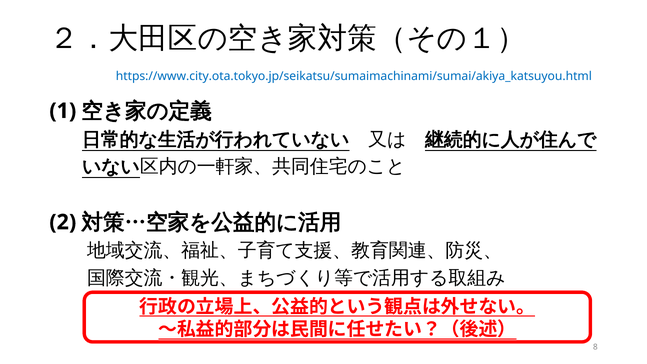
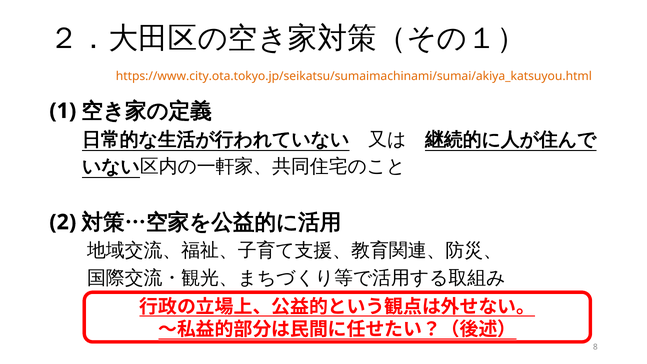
https://www.city.ota.tokyo.jp/seikatsu/sumaimachinami/sumai/akiya_katsuyou.html colour: blue -> orange (354, 76)
